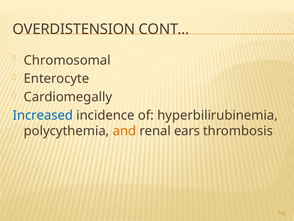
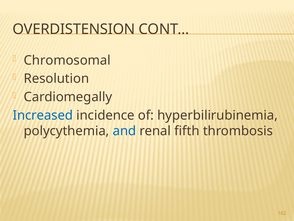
Enterocyte: Enterocyte -> Resolution (56, 78)
and colour: orange -> blue (124, 131)
ears: ears -> fifth (187, 131)
